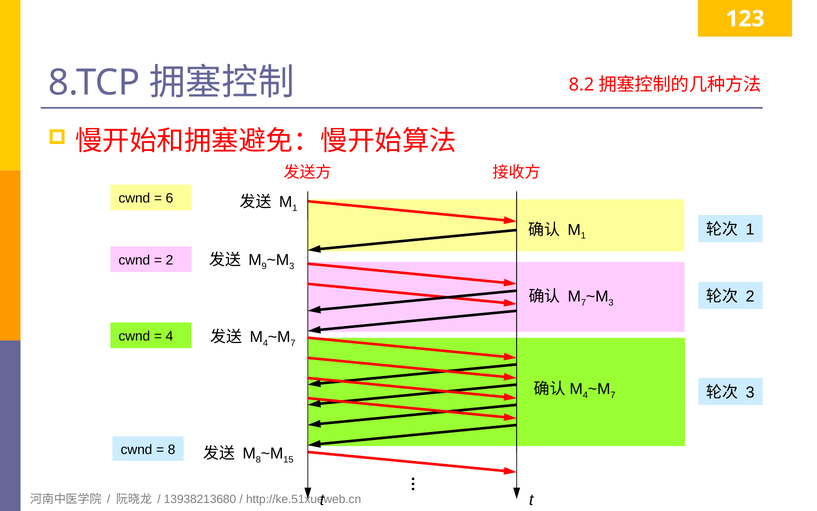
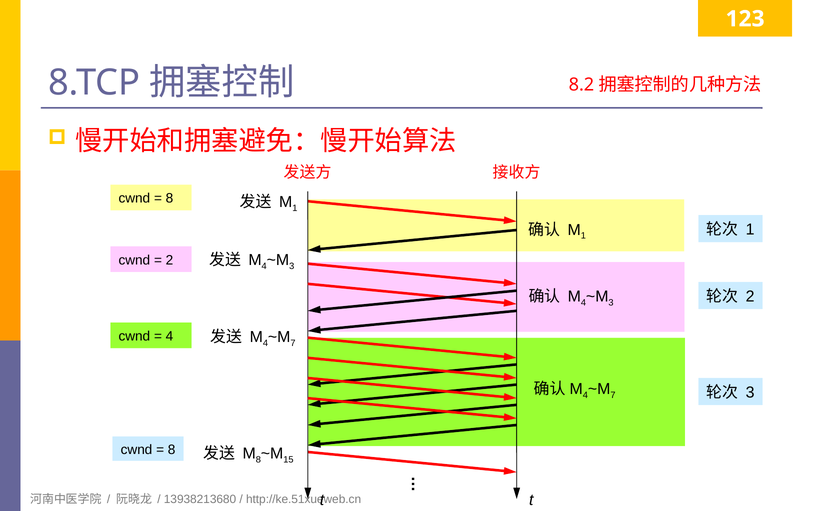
6: 6 -> 8 (169, 198)
9: 9 -> 4 (264, 266)
7: 7 -> 4 (583, 303)
